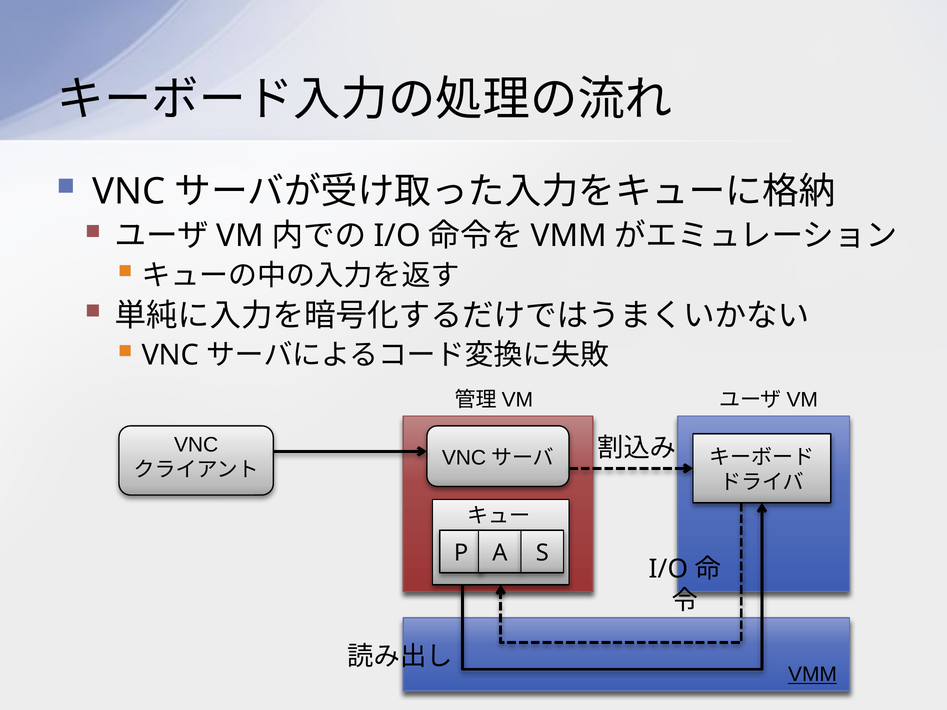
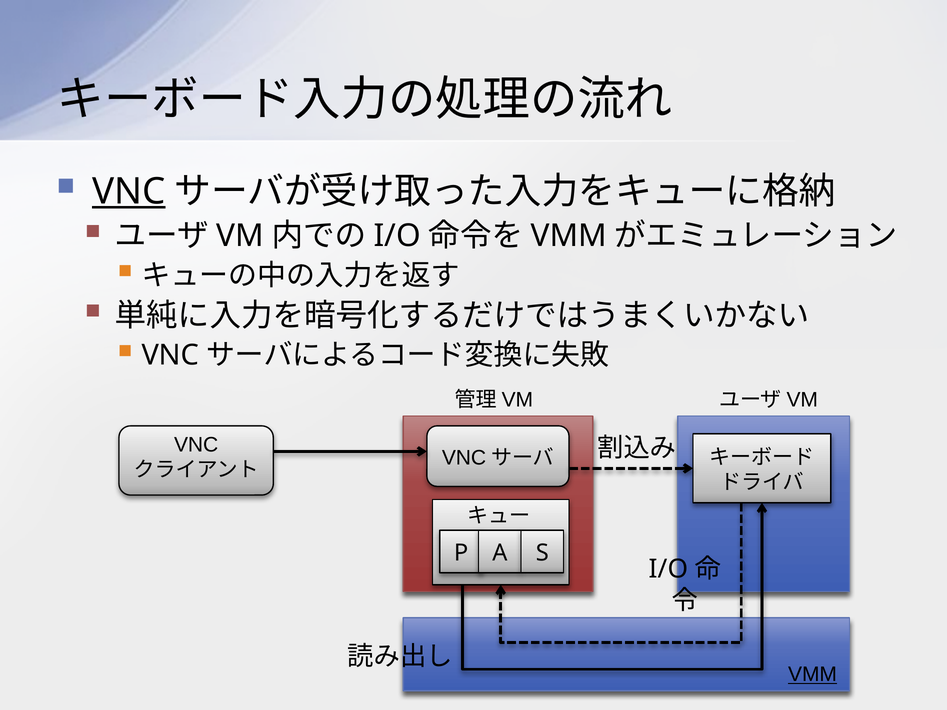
VNC underline: none -> present (129, 192)
